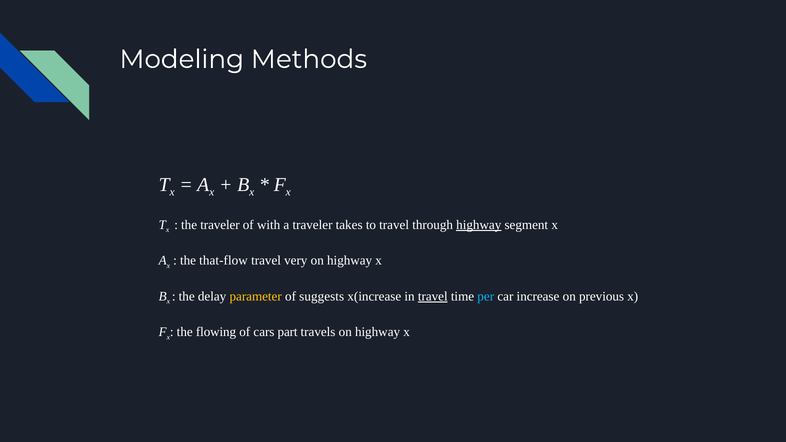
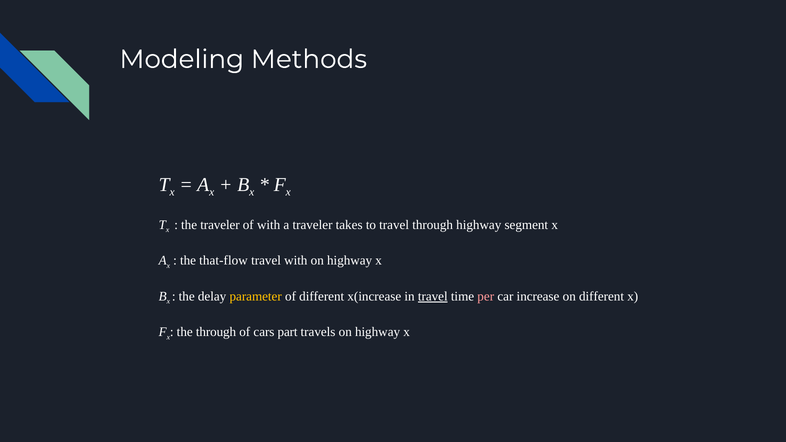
highway underline: present -> none (479, 225)
travel very: very -> with (296, 261)
of suggests: suggests -> different (322, 296)
per colour: light blue -> pink (486, 296)
on previous: previous -> different (602, 296)
the flowing: flowing -> through (216, 332)
